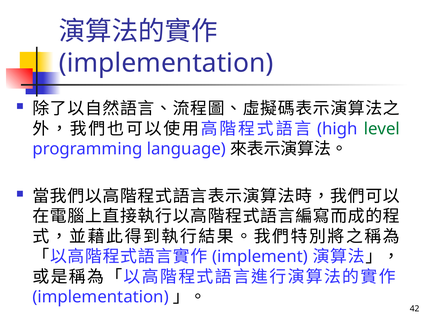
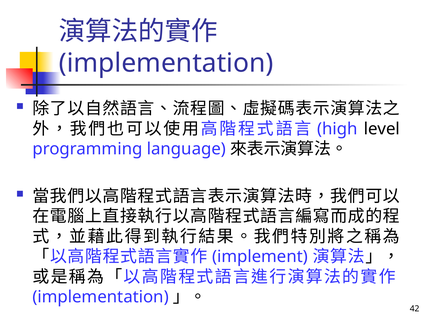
level colour: green -> black (382, 129)
